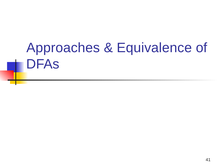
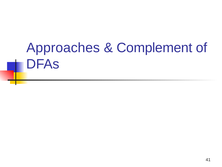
Equivalence: Equivalence -> Complement (154, 48)
